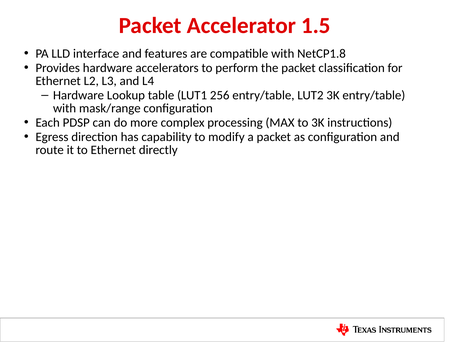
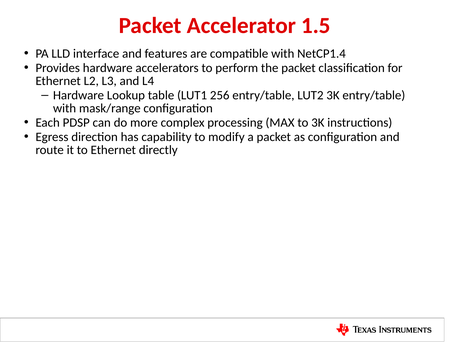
NetCP1.8: NetCP1.8 -> NetCP1.4 (321, 54)
